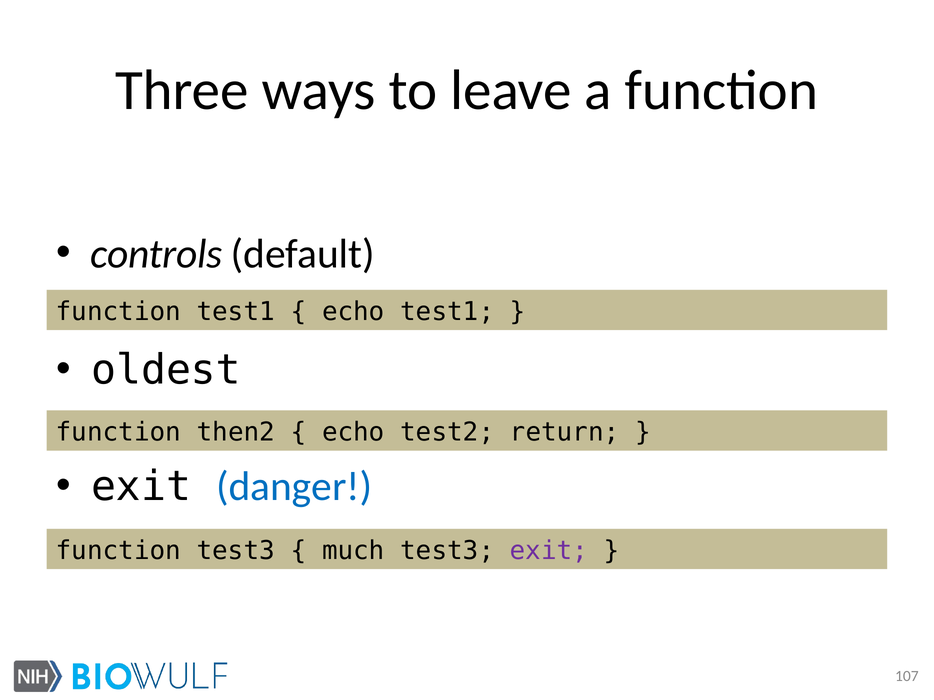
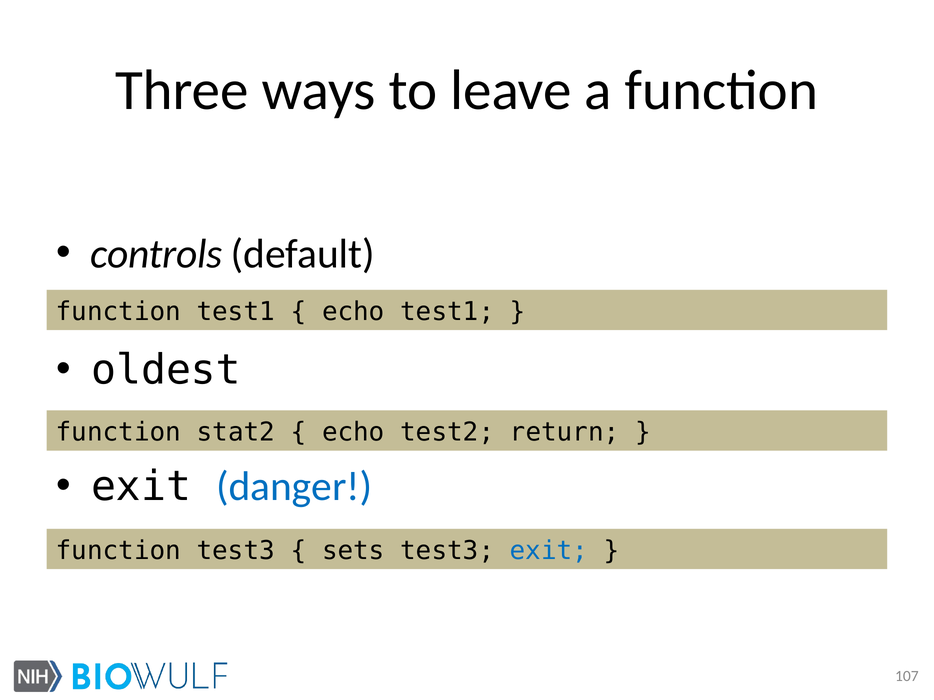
then2: then2 -> stat2 (236, 433)
much: much -> sets (353, 551)
exit colour: purple -> blue (549, 551)
